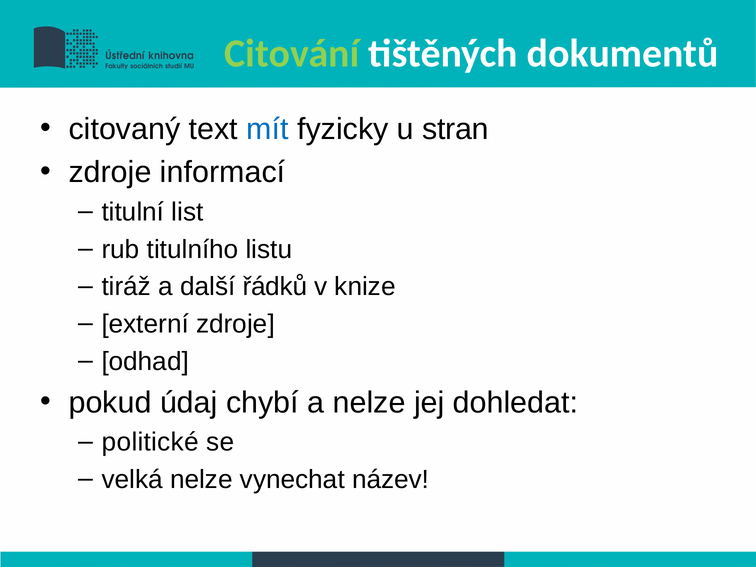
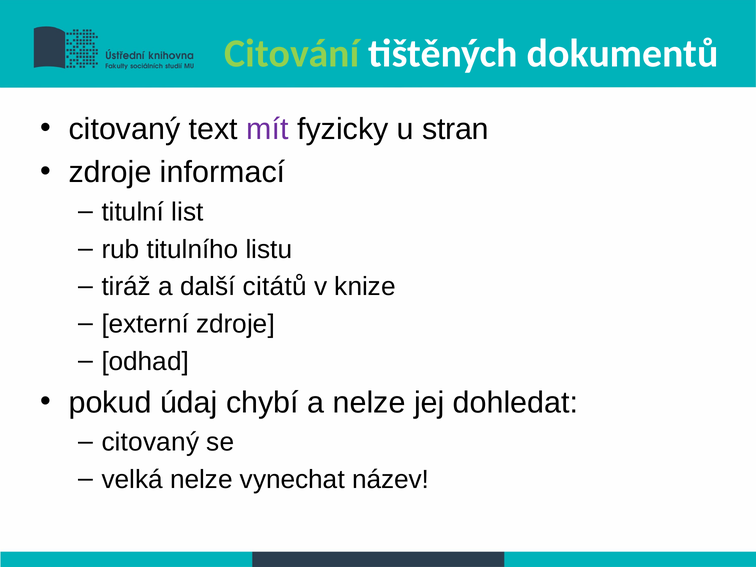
mít colour: blue -> purple (268, 129)
řádků: řádků -> citátů (275, 287)
politické: politické -> citovaný (150, 442)
